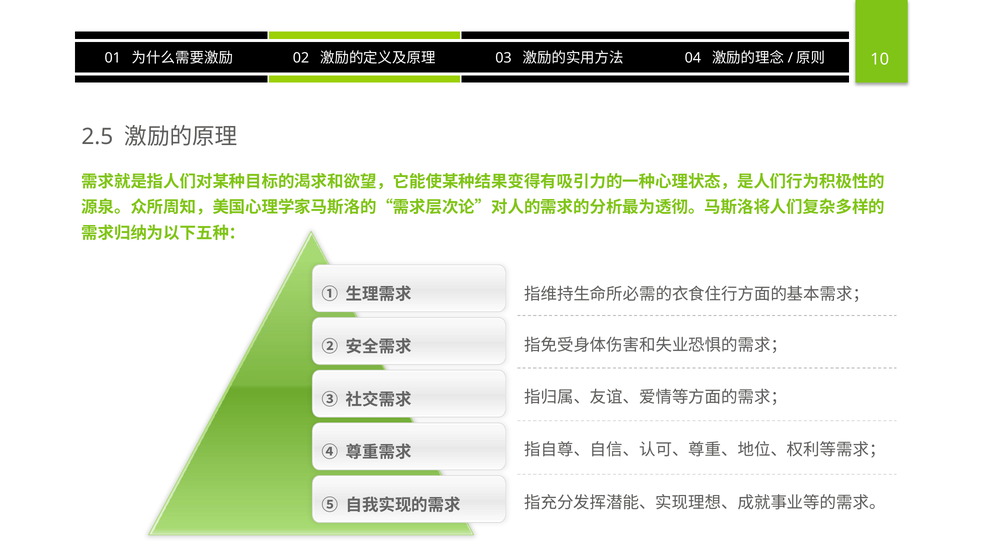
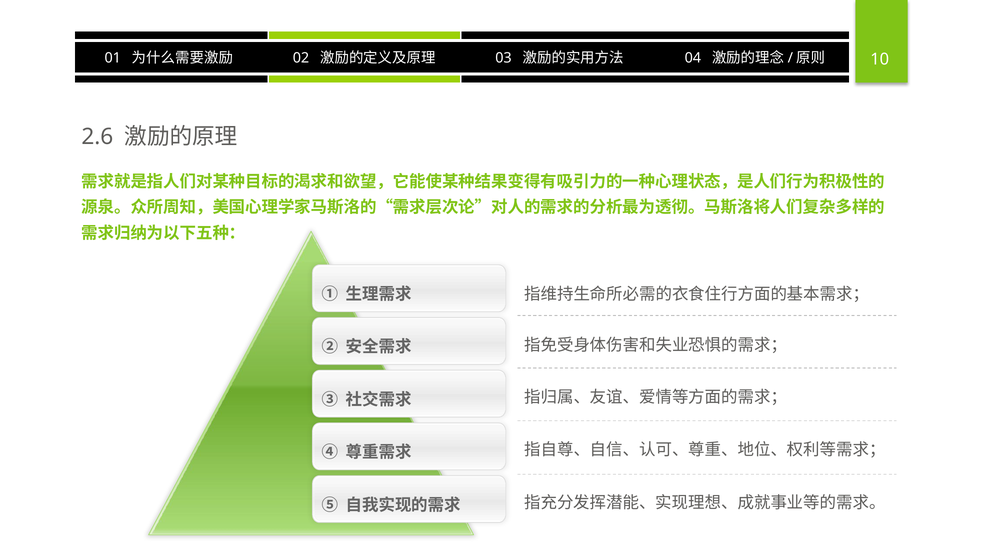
2.5: 2.5 -> 2.6 (97, 137)
